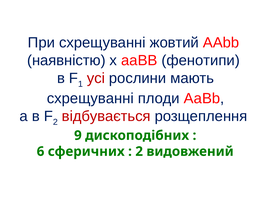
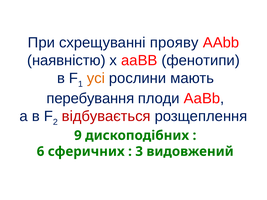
жовтий: жовтий -> прояву (174, 43)
усі colour: red -> orange (96, 78)
схрещуванні: схрещуванні -> перебування (90, 99)
2: 2 -> 3 (139, 152)
